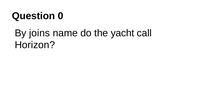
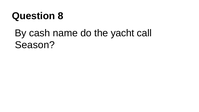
0: 0 -> 8 (61, 16)
joins: joins -> cash (40, 33)
Horizon: Horizon -> Season (35, 45)
